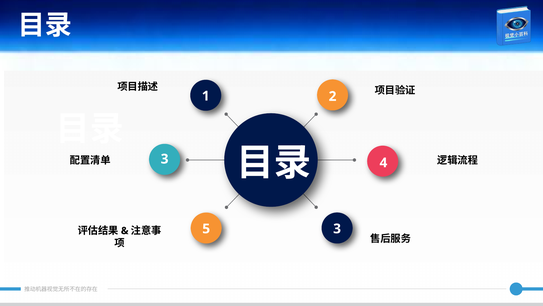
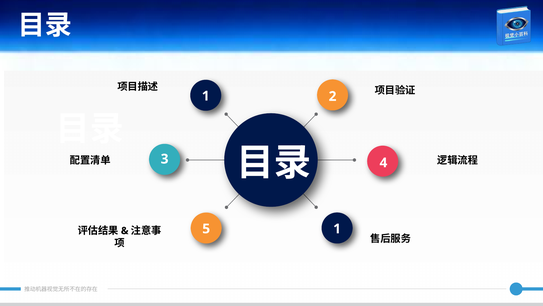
5 3: 3 -> 1 (337, 228)
